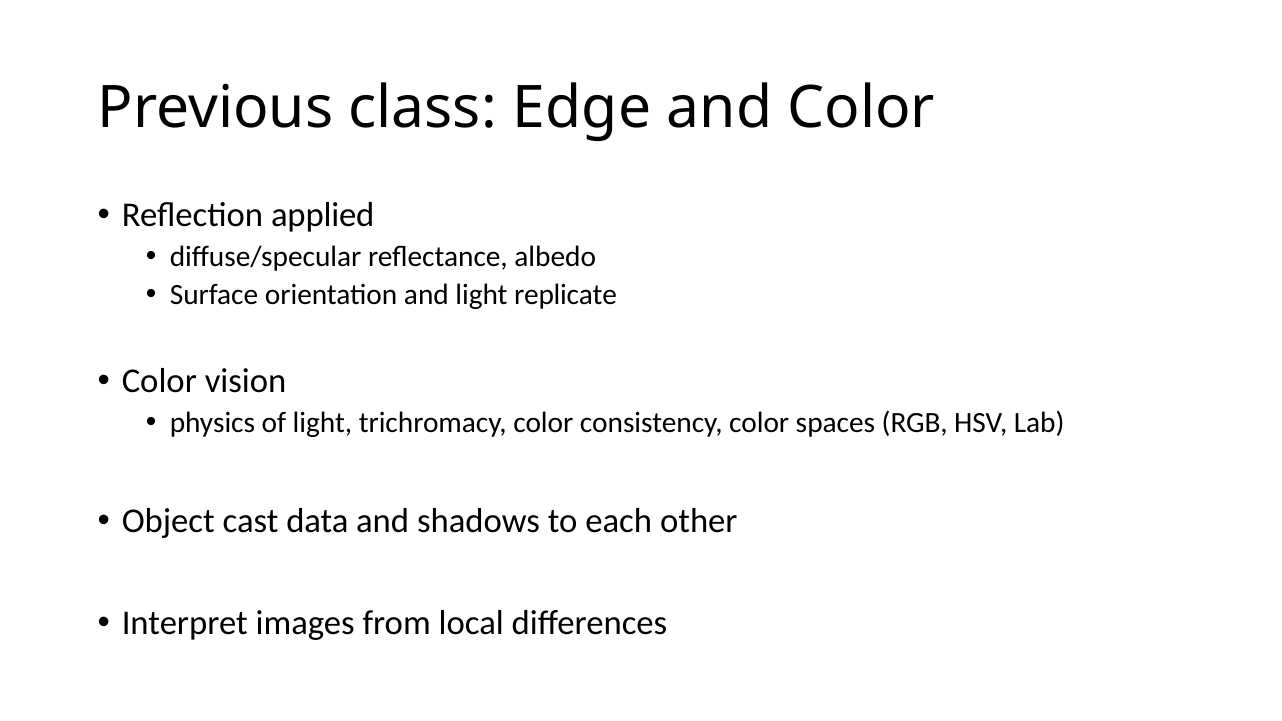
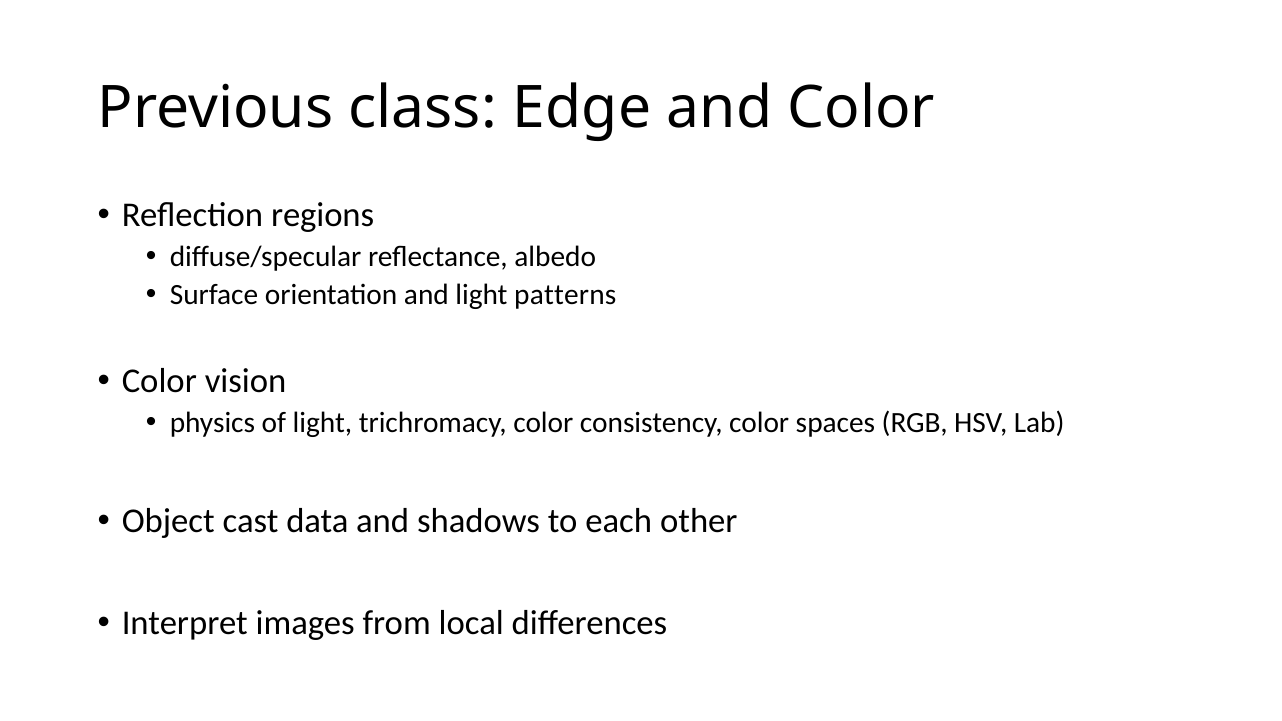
applied: applied -> regions (323, 215)
replicate: replicate -> patterns (565, 295)
